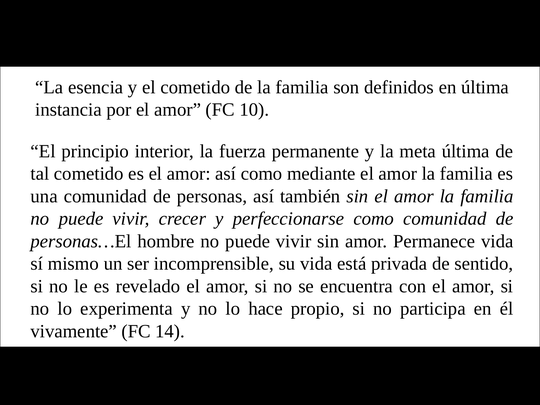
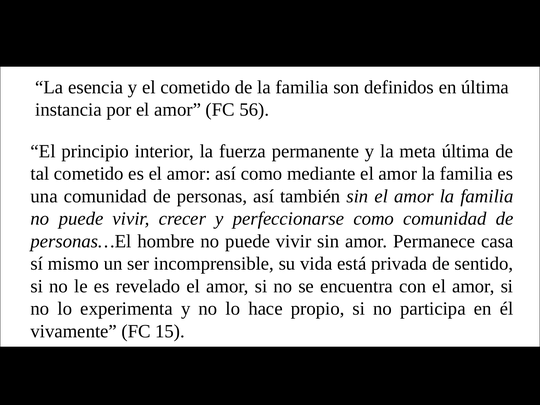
10: 10 -> 56 (254, 110)
Permanece vida: vida -> casa (497, 241)
14: 14 -> 15 (170, 331)
